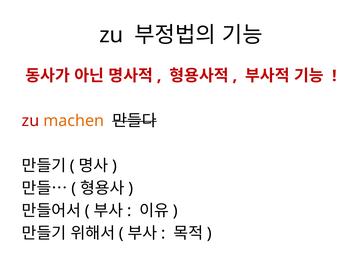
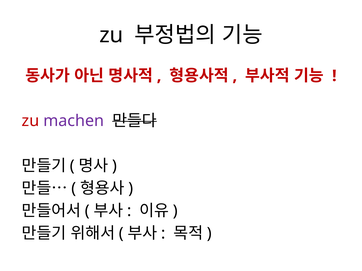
machen colour: orange -> purple (74, 121)
